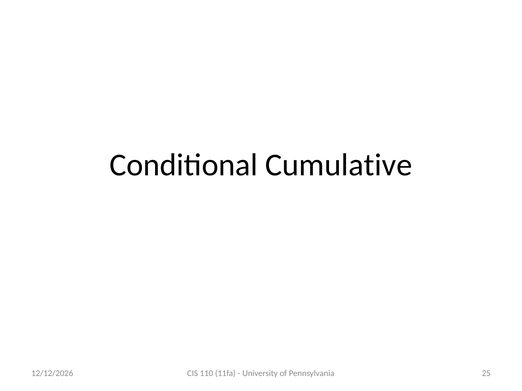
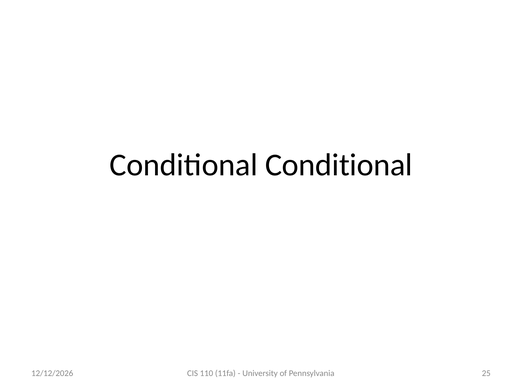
Conditional Cumulative: Cumulative -> Conditional (339, 165)
